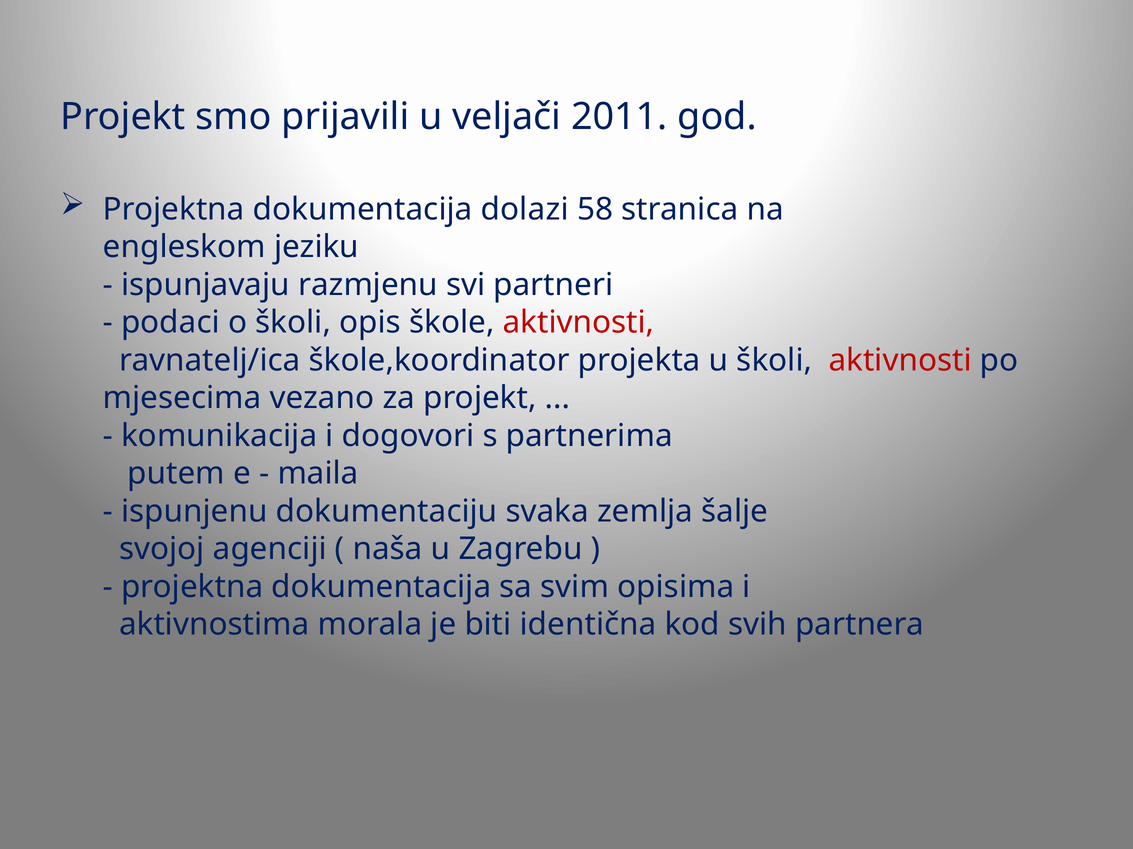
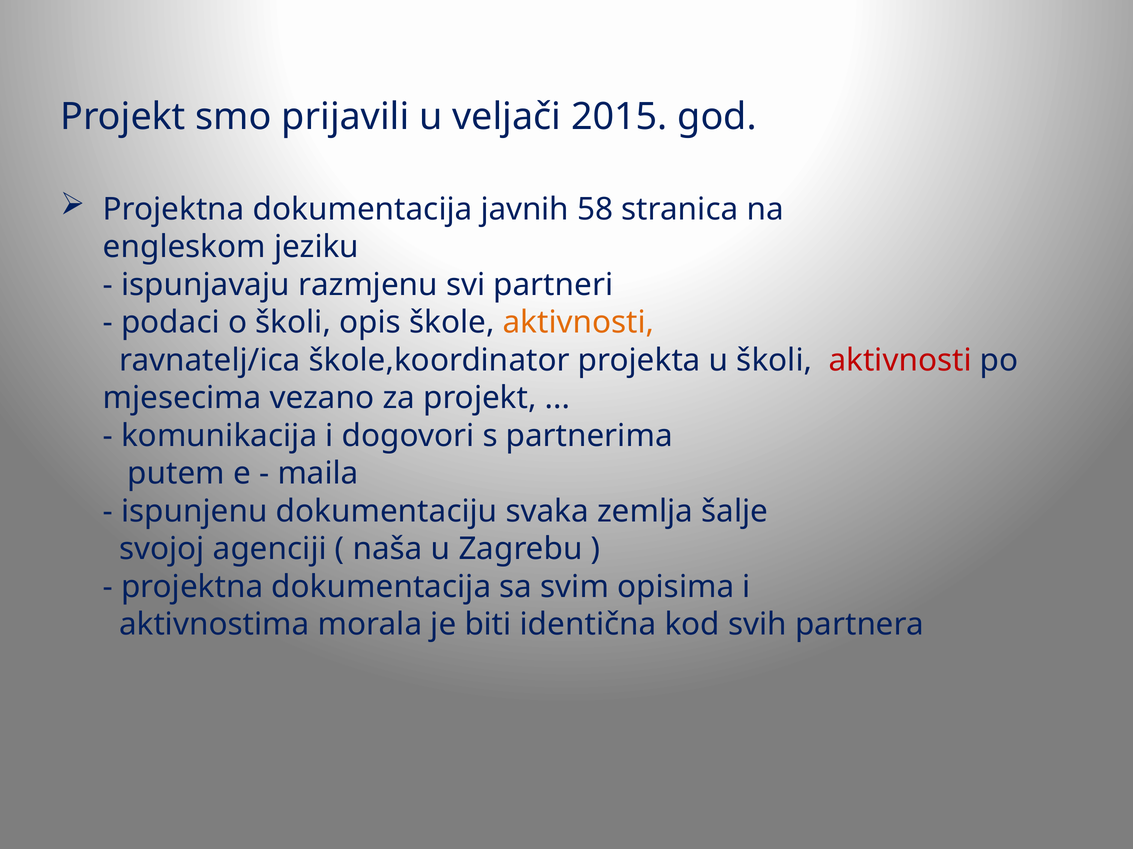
2011: 2011 -> 2015 (619, 117)
dolazi: dolazi -> javnih (525, 210)
aktivnosti colour: red -> orange (579, 323)
